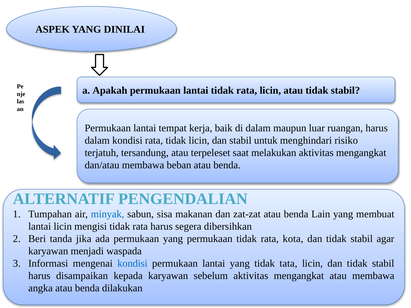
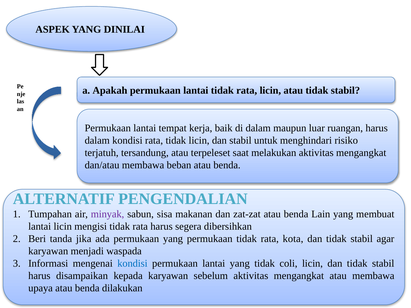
minyak colour: blue -> purple (108, 214)
tata: tata -> coli (289, 264)
angka: angka -> upaya (41, 288)
